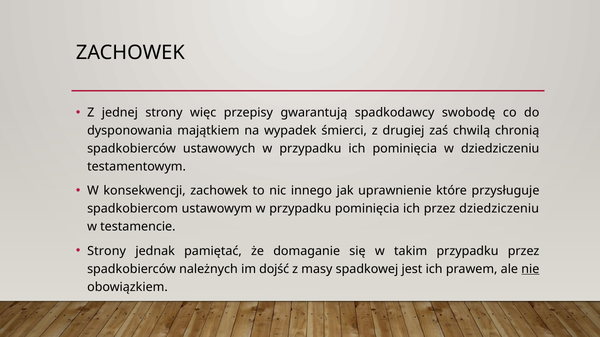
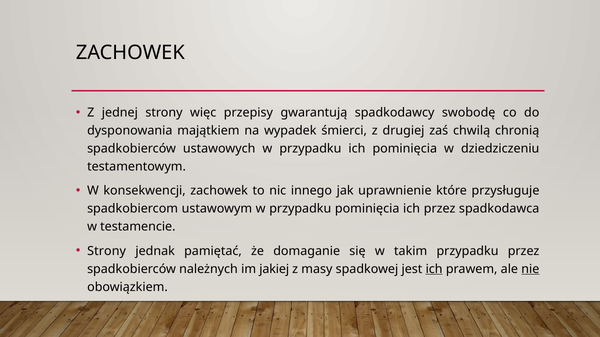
przez dziedziczeniu: dziedziczeniu -> spadkodawca (499, 209)
dojść: dojść -> jakiej (274, 269)
ich underline: none -> present (434, 269)
